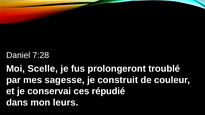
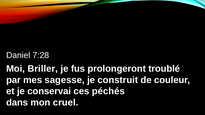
Scelle: Scelle -> Briller (43, 69)
répudié: répudié -> péchés (108, 91)
leurs: leurs -> cruel (66, 103)
